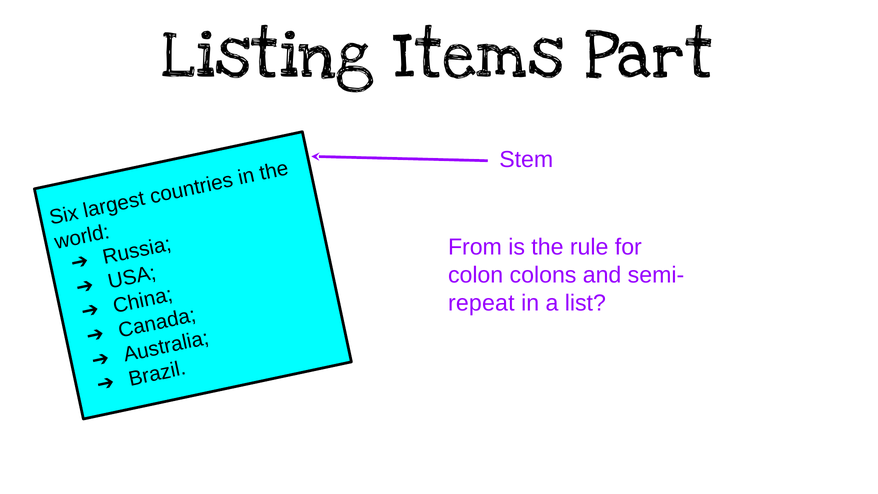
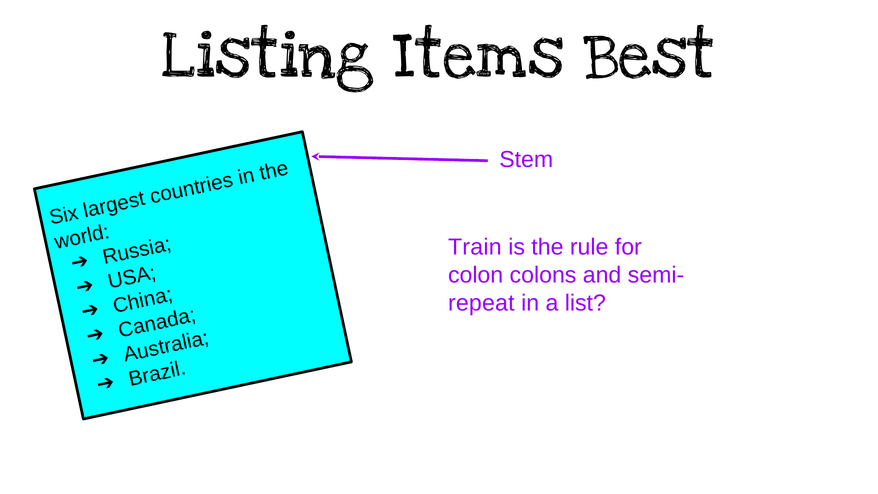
Part: Part -> Best (650, 55)
From: From -> Train (475, 247)
